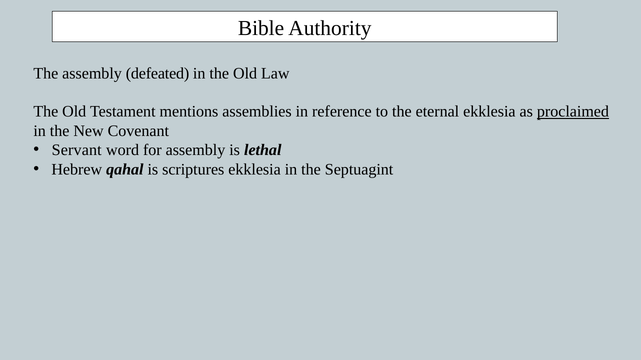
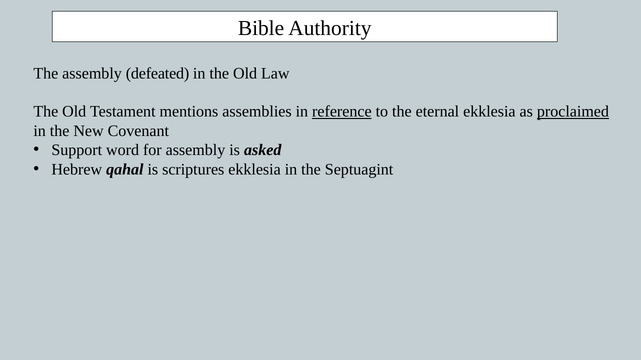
reference underline: none -> present (342, 112)
Servant: Servant -> Support (77, 150)
lethal: lethal -> asked (263, 150)
